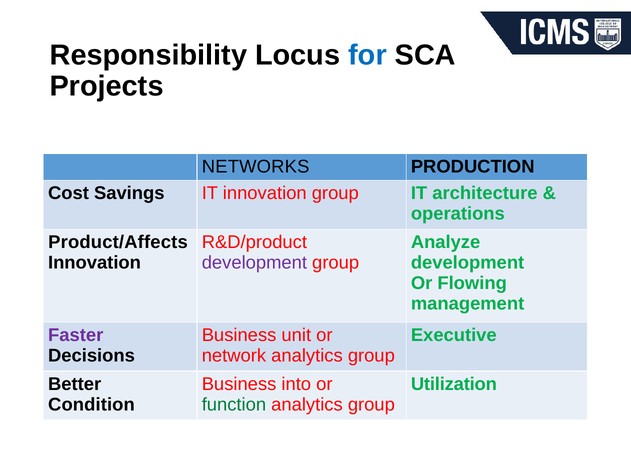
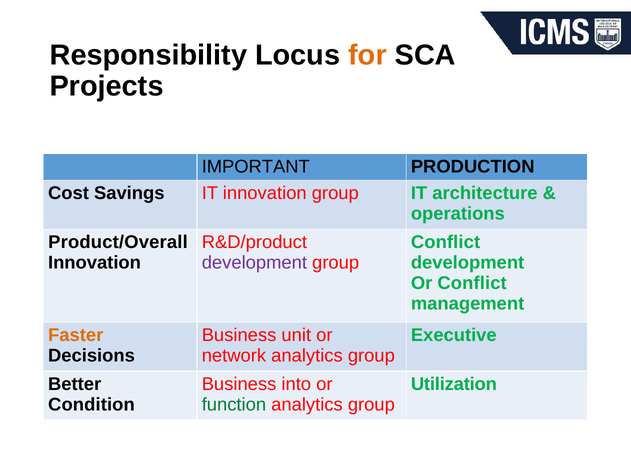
for colour: blue -> orange (368, 55)
NETWORKS: NETWORKS -> IMPORTANT (256, 167)
Product/Affects: Product/Affects -> Product/Overall (118, 242)
Analyze: Analyze -> Conflict (446, 242)
Or Flowing: Flowing -> Conflict (472, 283)
Faster colour: purple -> orange (76, 335)
